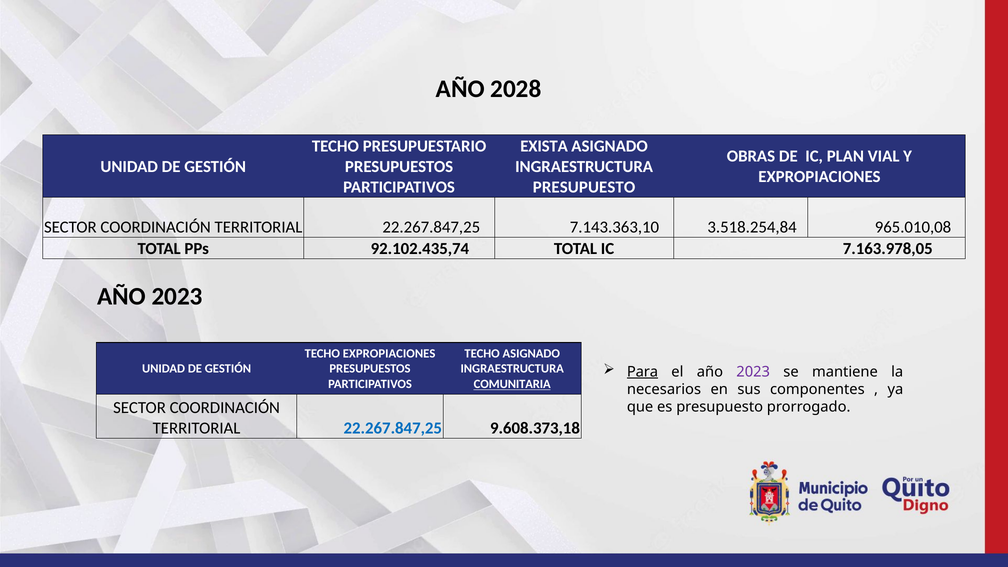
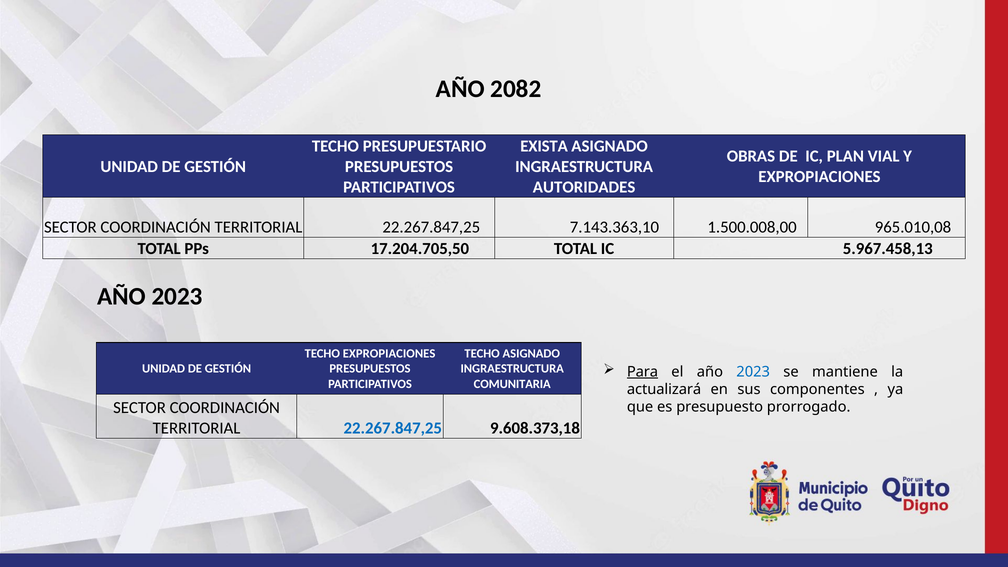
2028: 2028 -> 2082 (516, 89)
PRESUPUESTO: PRESUPUESTO -> AUTORIDADES (584, 187)
3.518.254,84: 3.518.254,84 -> 1.500.008,00 (752, 227)
92.102.435,74: 92.102.435,74 -> 17.204.705,50 (420, 249)
7.163.978,05: 7.163.978,05 -> 5.967.458,13 (888, 249)
2023 colour: purple -> blue (753, 372)
COMUNITARIA underline: present -> none (512, 384)
necesarios: necesarios -> actualizará (664, 389)
